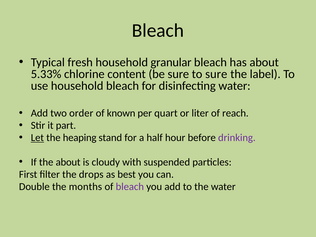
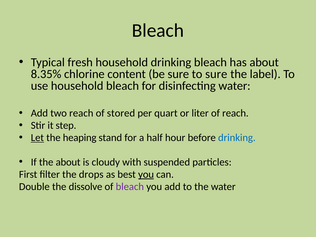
household granular: granular -> drinking (171, 62)
5.33%: 5.33% -> 8.35% (46, 74)
two order: order -> reach (81, 113)
known: known -> stored (121, 113)
part: part -> step (66, 125)
drinking colour: purple -> blue (237, 138)
you underline: none -> present (146, 174)
months: months -> dissolve (86, 187)
